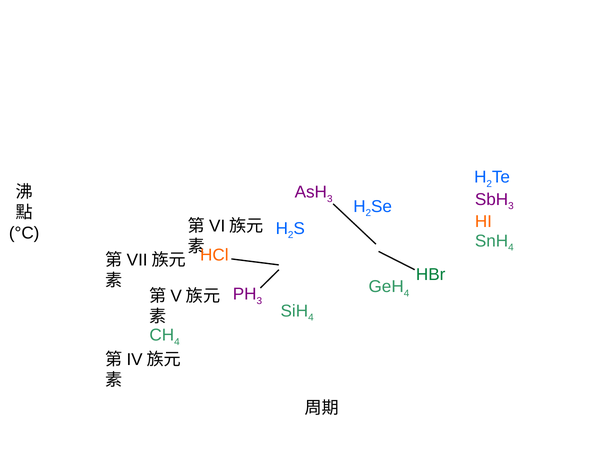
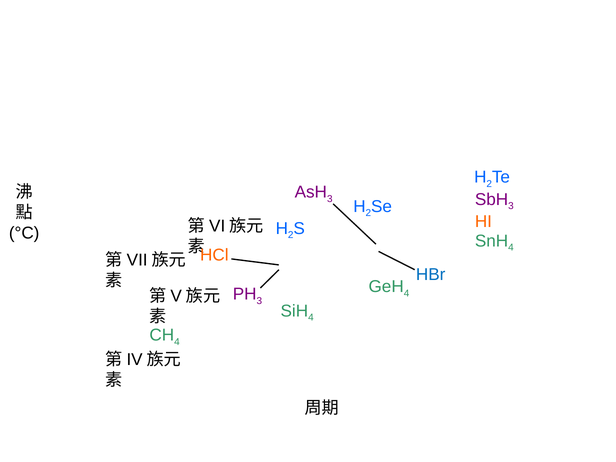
HBr colour: green -> blue (431, 275)
